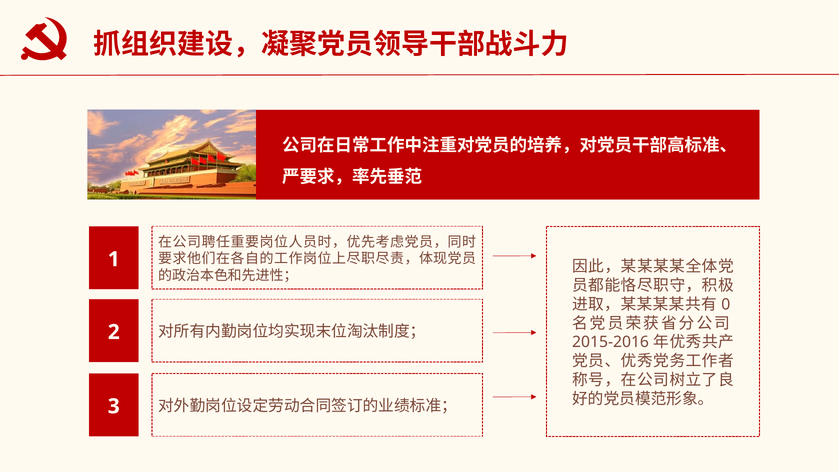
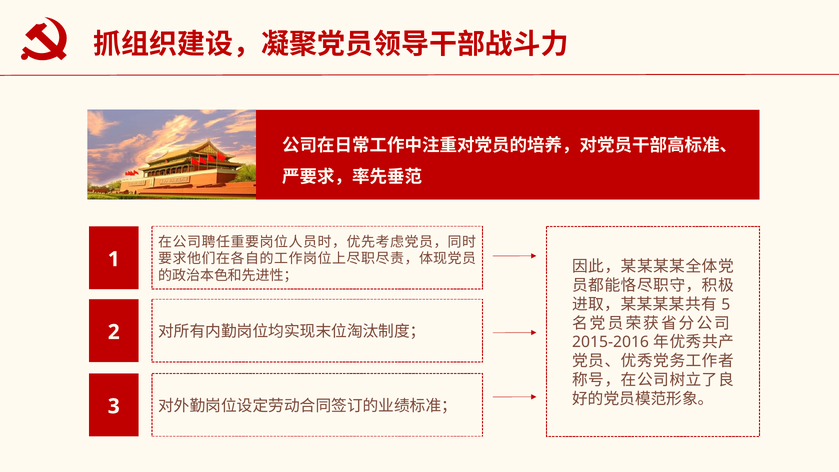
0: 0 -> 5 (726, 304)
